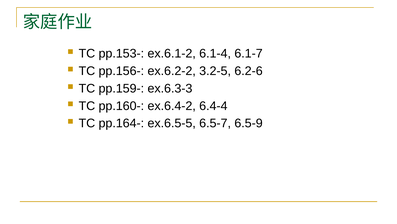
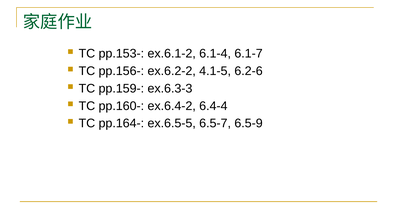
3.2-5: 3.2-5 -> 4.1-5 (215, 71)
